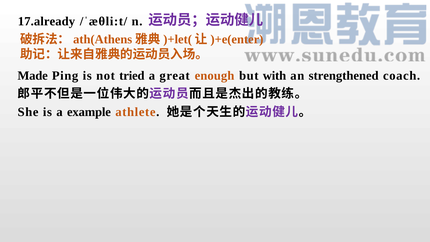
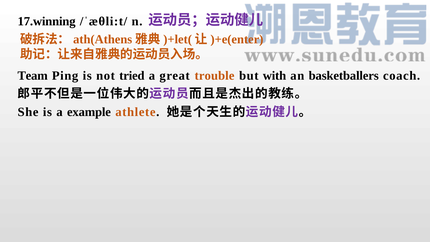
17.already: 17.already -> 17.winning (47, 21)
Made: Made -> Team (33, 76)
enough: enough -> trouble (215, 76)
strengthened: strengthened -> basketballers (344, 76)
